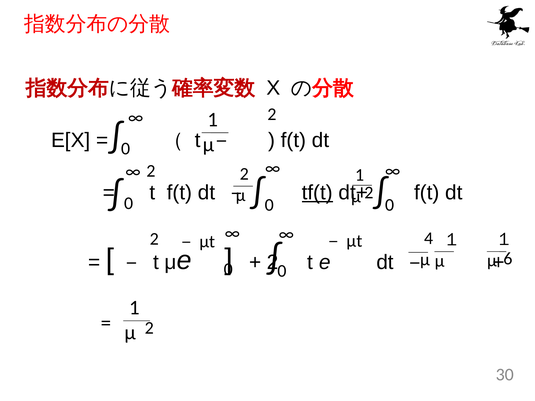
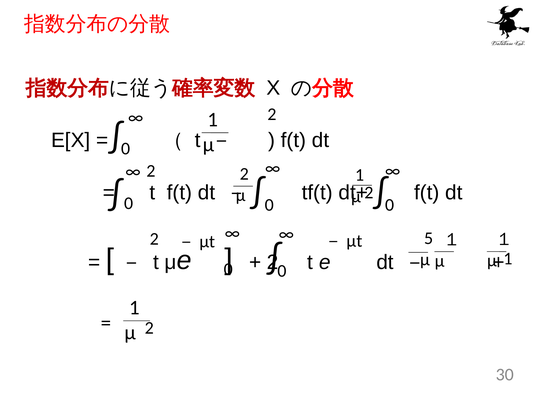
tf(t underline: present -> none (317, 193)
4: 4 -> 5 (429, 238)
6: 6 -> 1 (508, 259)
